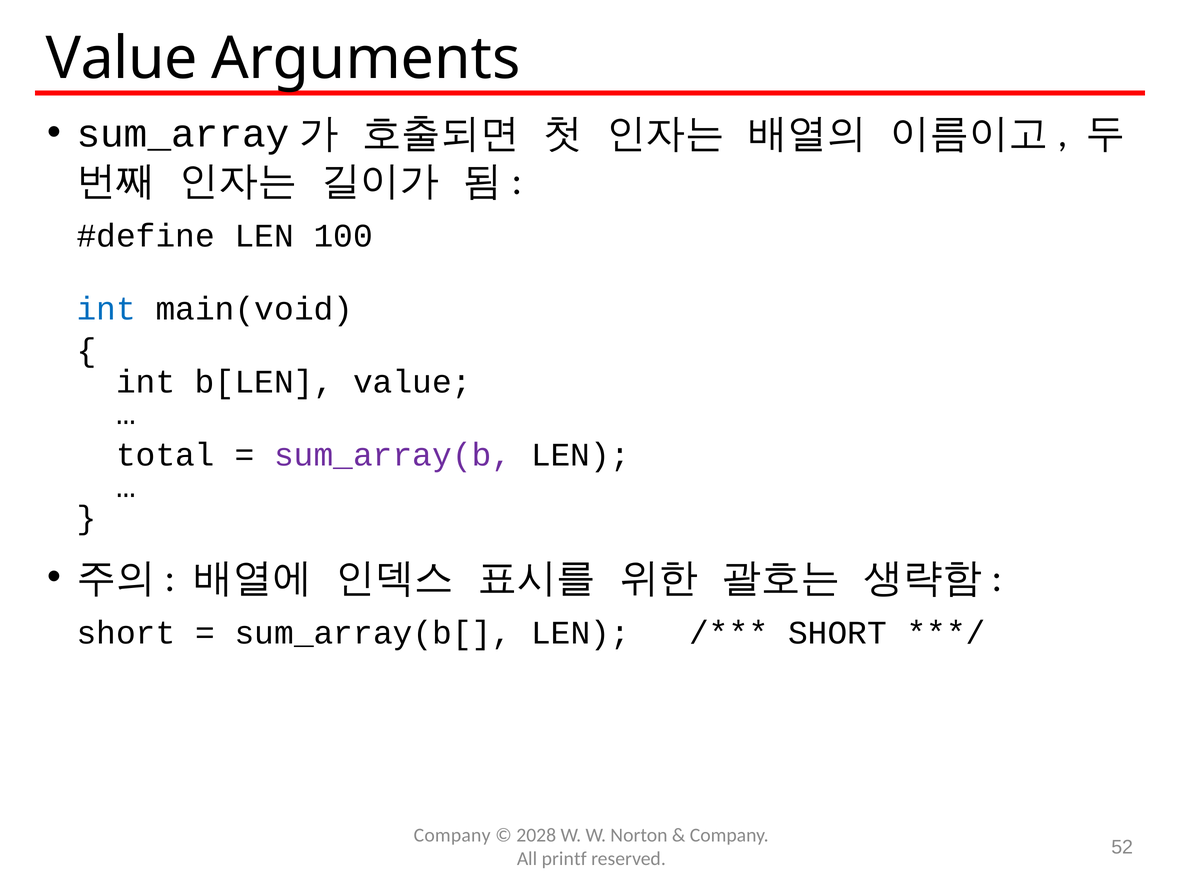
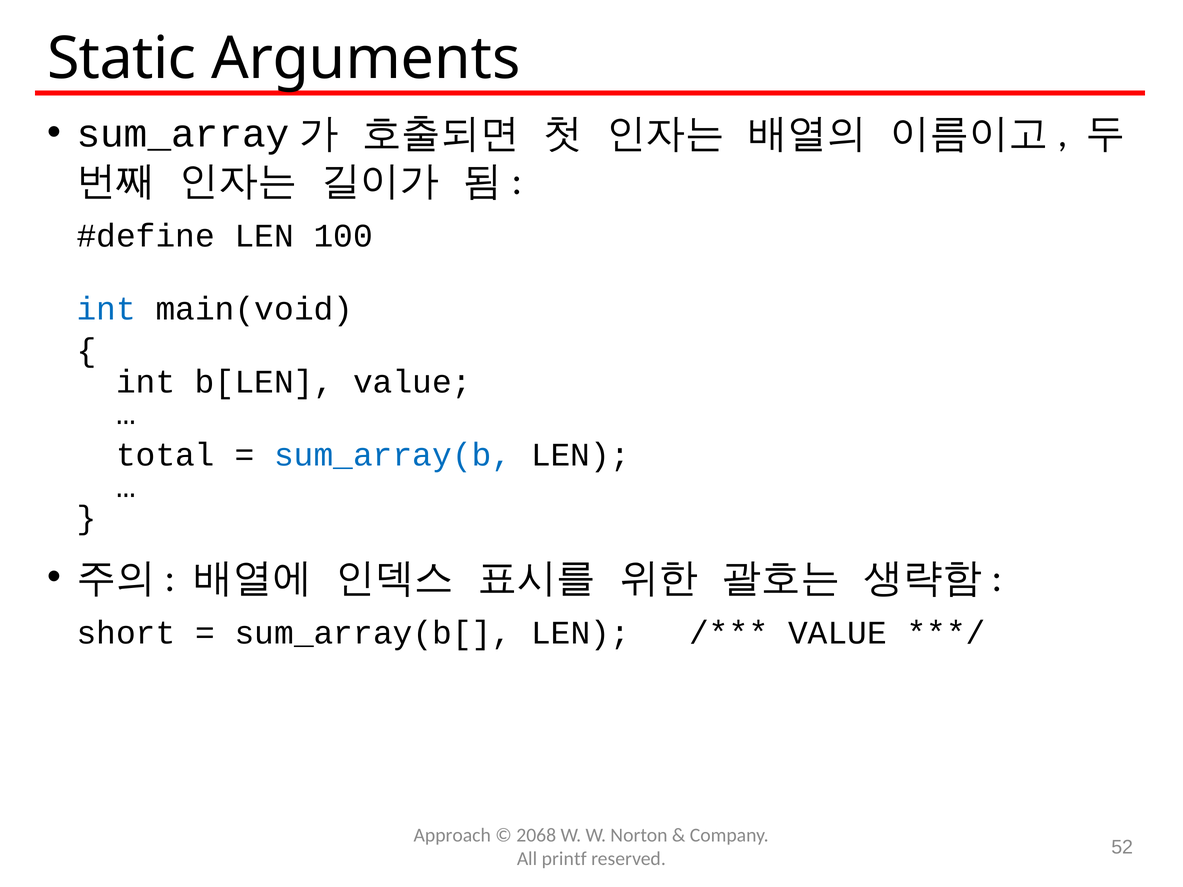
Value: Value -> Static (122, 59)
sum_array(b colour: purple -> blue (393, 455)
SHORT: SHORT -> VALUE (837, 633)
Company: Company -> Approach (452, 835)
2028: 2028 -> 2068 (536, 835)
